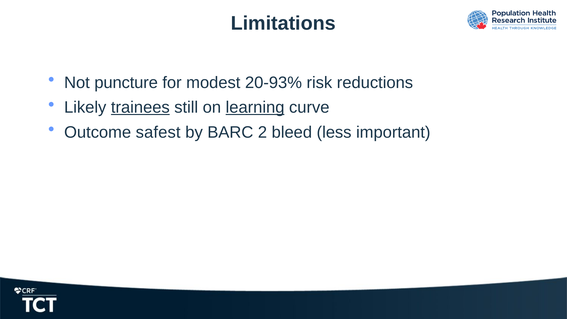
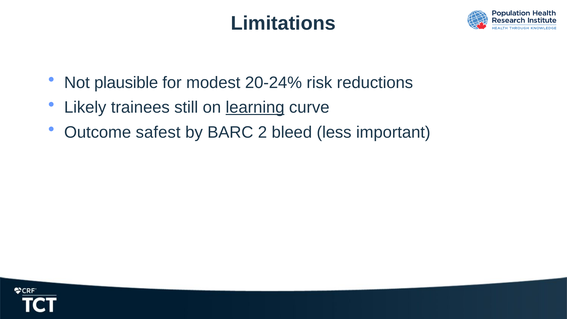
puncture: puncture -> plausible (126, 83)
20-93%: 20-93% -> 20-24% (273, 83)
trainees underline: present -> none (140, 108)
